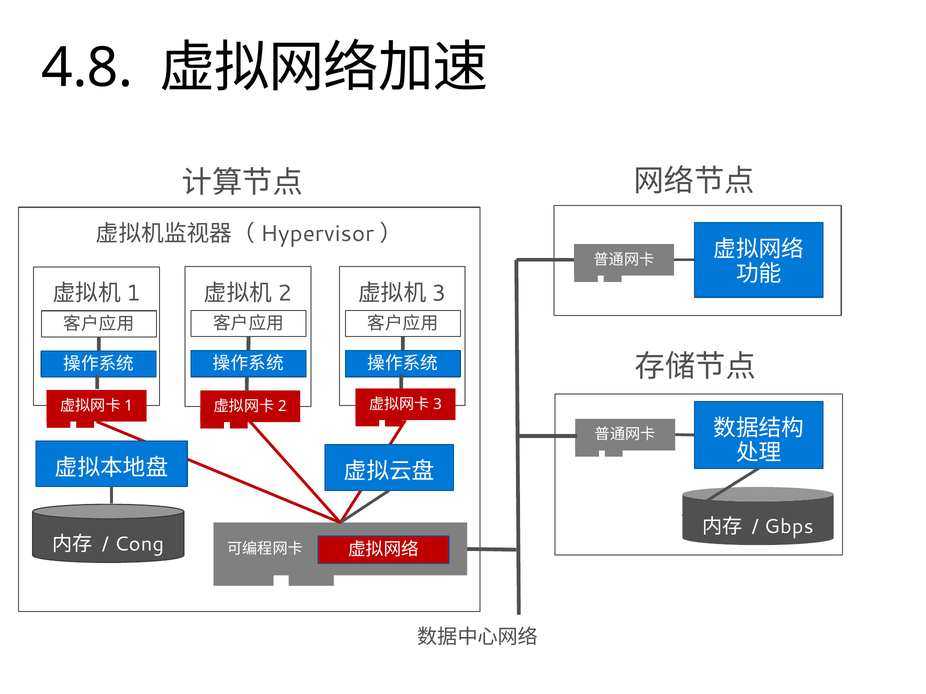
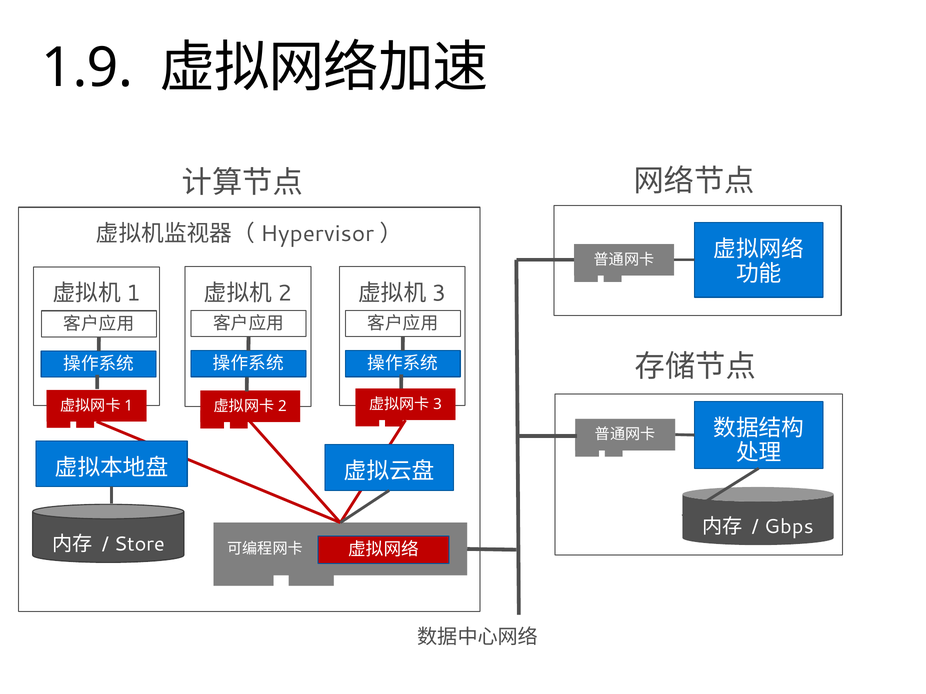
4.8: 4.8 -> 1.9 (87, 68)
Cong: Cong -> Store (139, 544)
